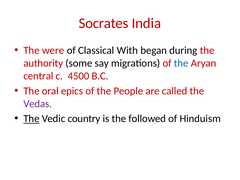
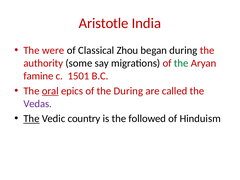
Socrates: Socrates -> Aristotle (104, 23)
With: With -> Zhou (127, 50)
the colour: blue -> green (181, 63)
central: central -> famine (38, 76)
4500: 4500 -> 1501 (79, 76)
oral underline: none -> present (50, 91)
the People: People -> During (128, 91)
